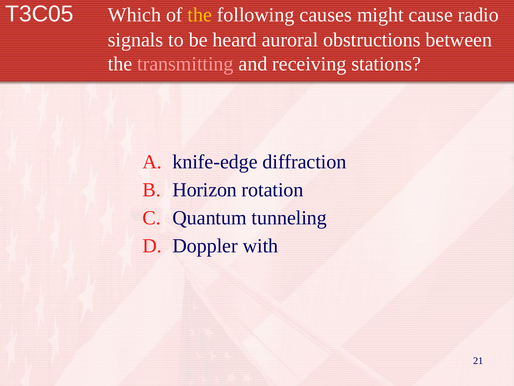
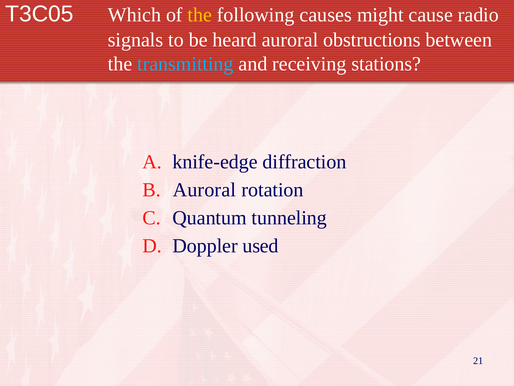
transmitting colour: pink -> light blue (185, 64)
Horizon: Horizon -> Auroral (204, 190)
with: with -> used (261, 246)
